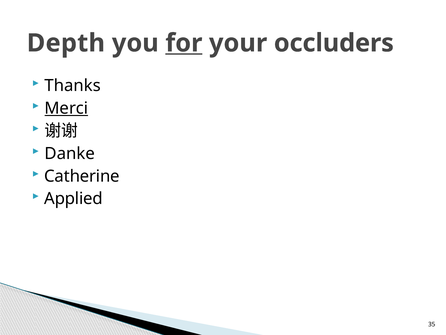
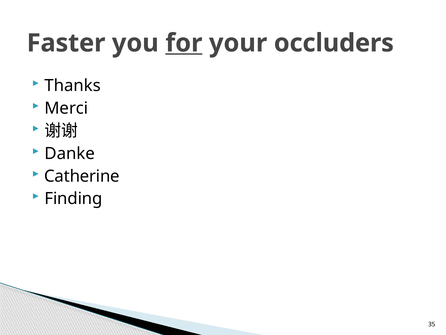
Depth: Depth -> Faster (66, 43)
Merci underline: present -> none (66, 108)
Applied: Applied -> Finding (74, 198)
